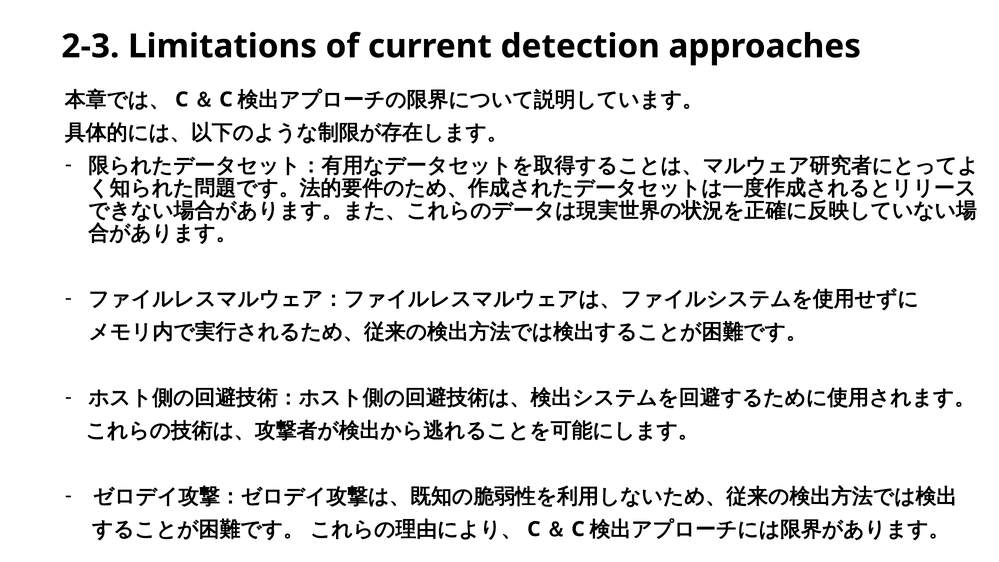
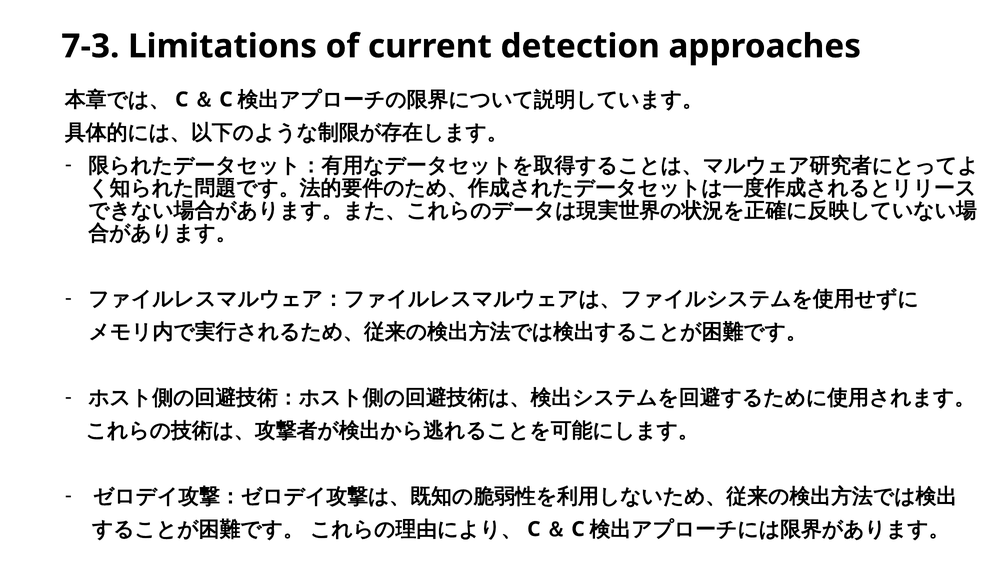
2-3: 2-3 -> 7-3 (90, 46)
